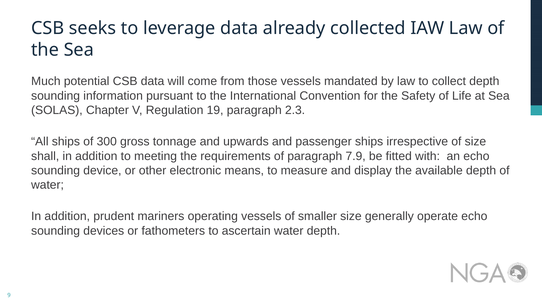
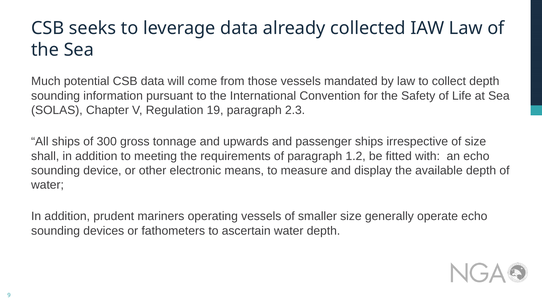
7.9: 7.9 -> 1.2 (356, 156)
